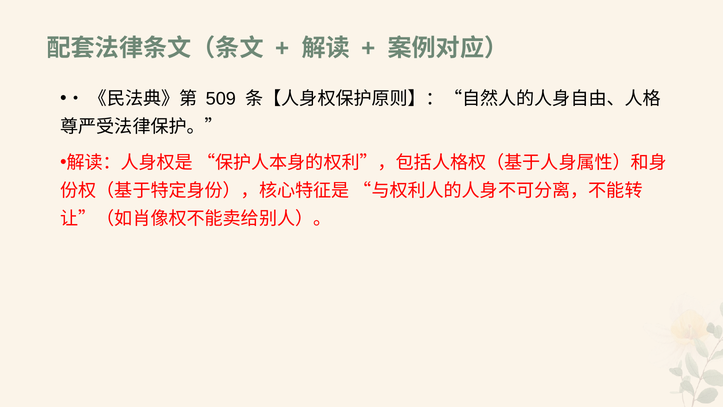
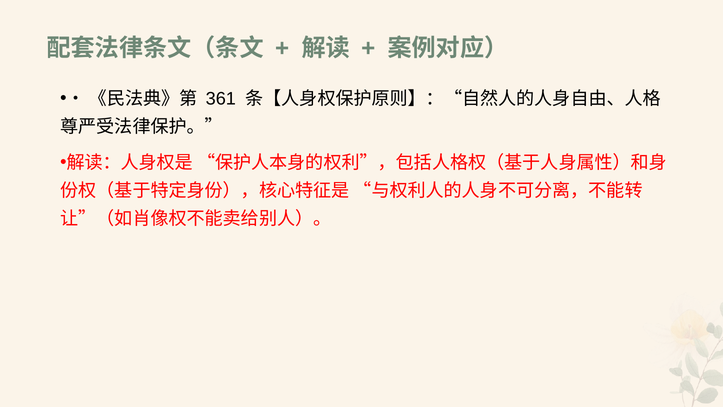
509: 509 -> 361 (221, 99)
